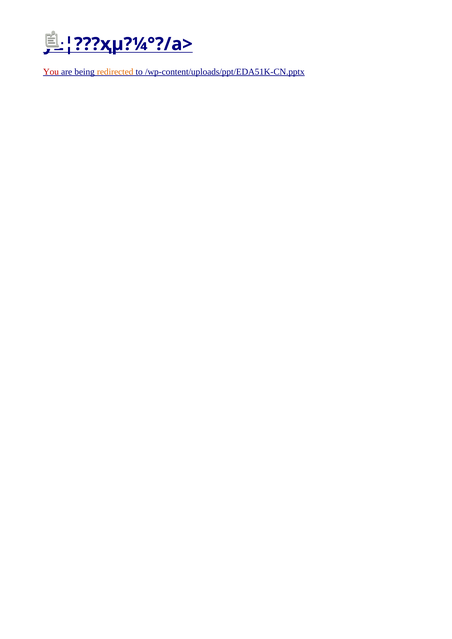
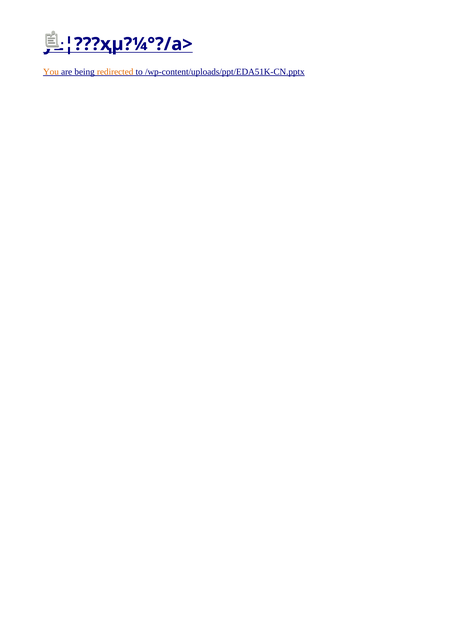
You colour: red -> orange (51, 72)
